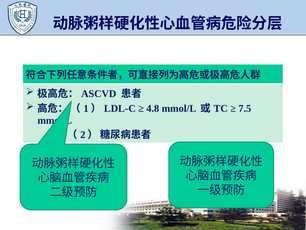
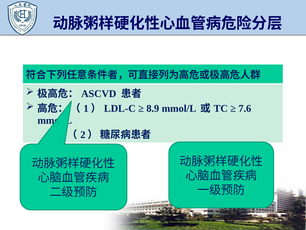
4.8: 4.8 -> 8.9 (153, 108)
7.5: 7.5 -> 7.6 (245, 108)
